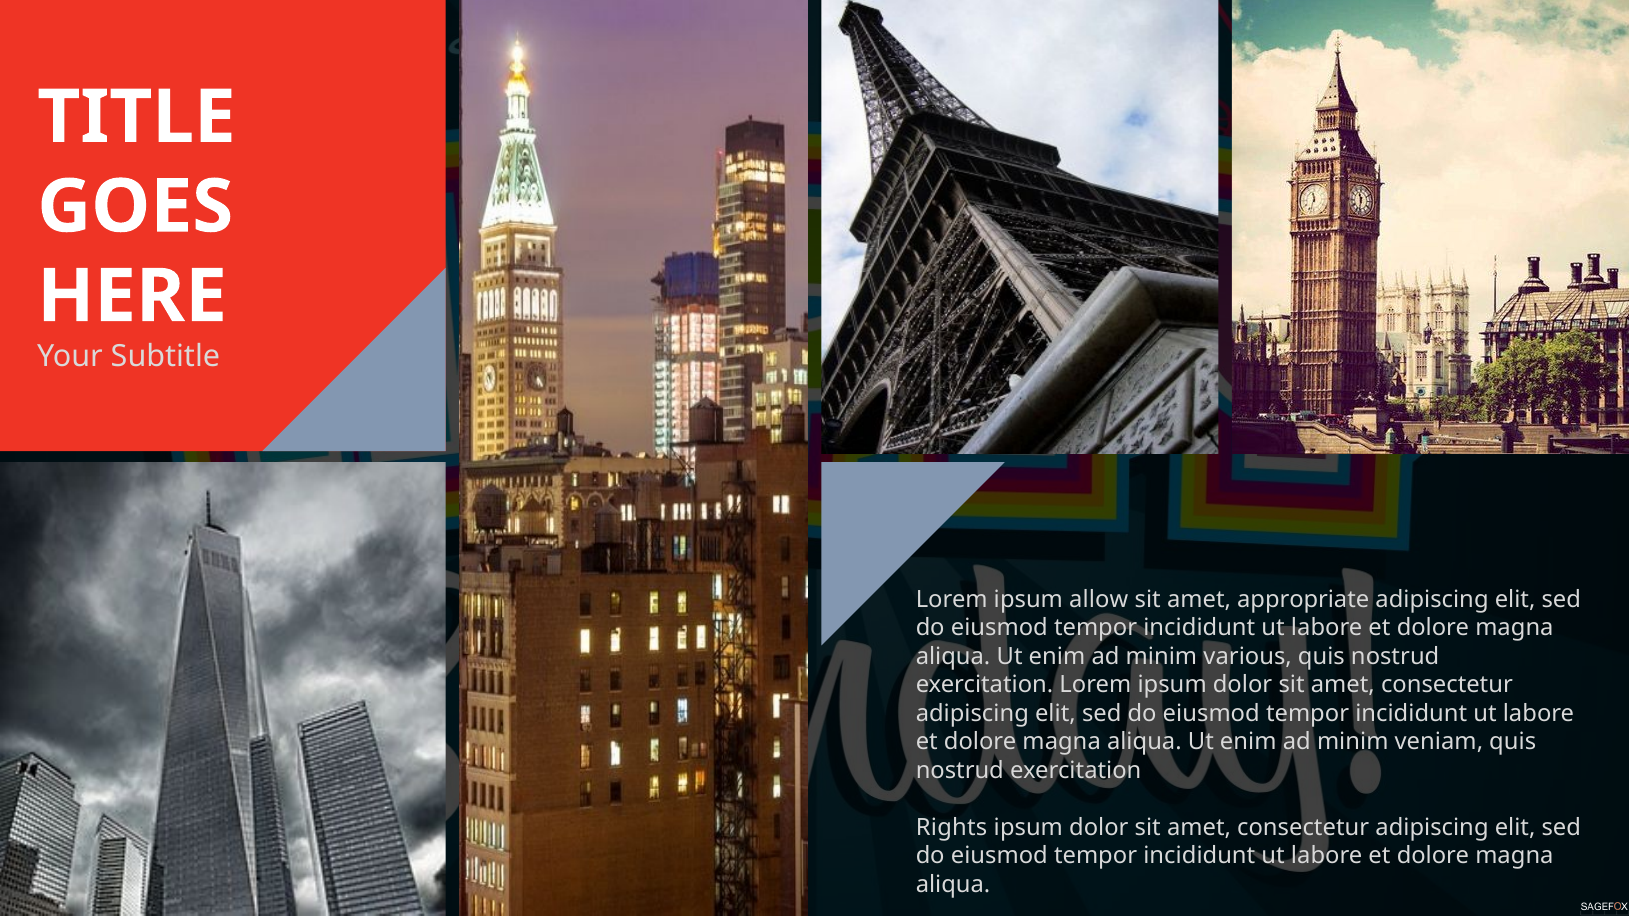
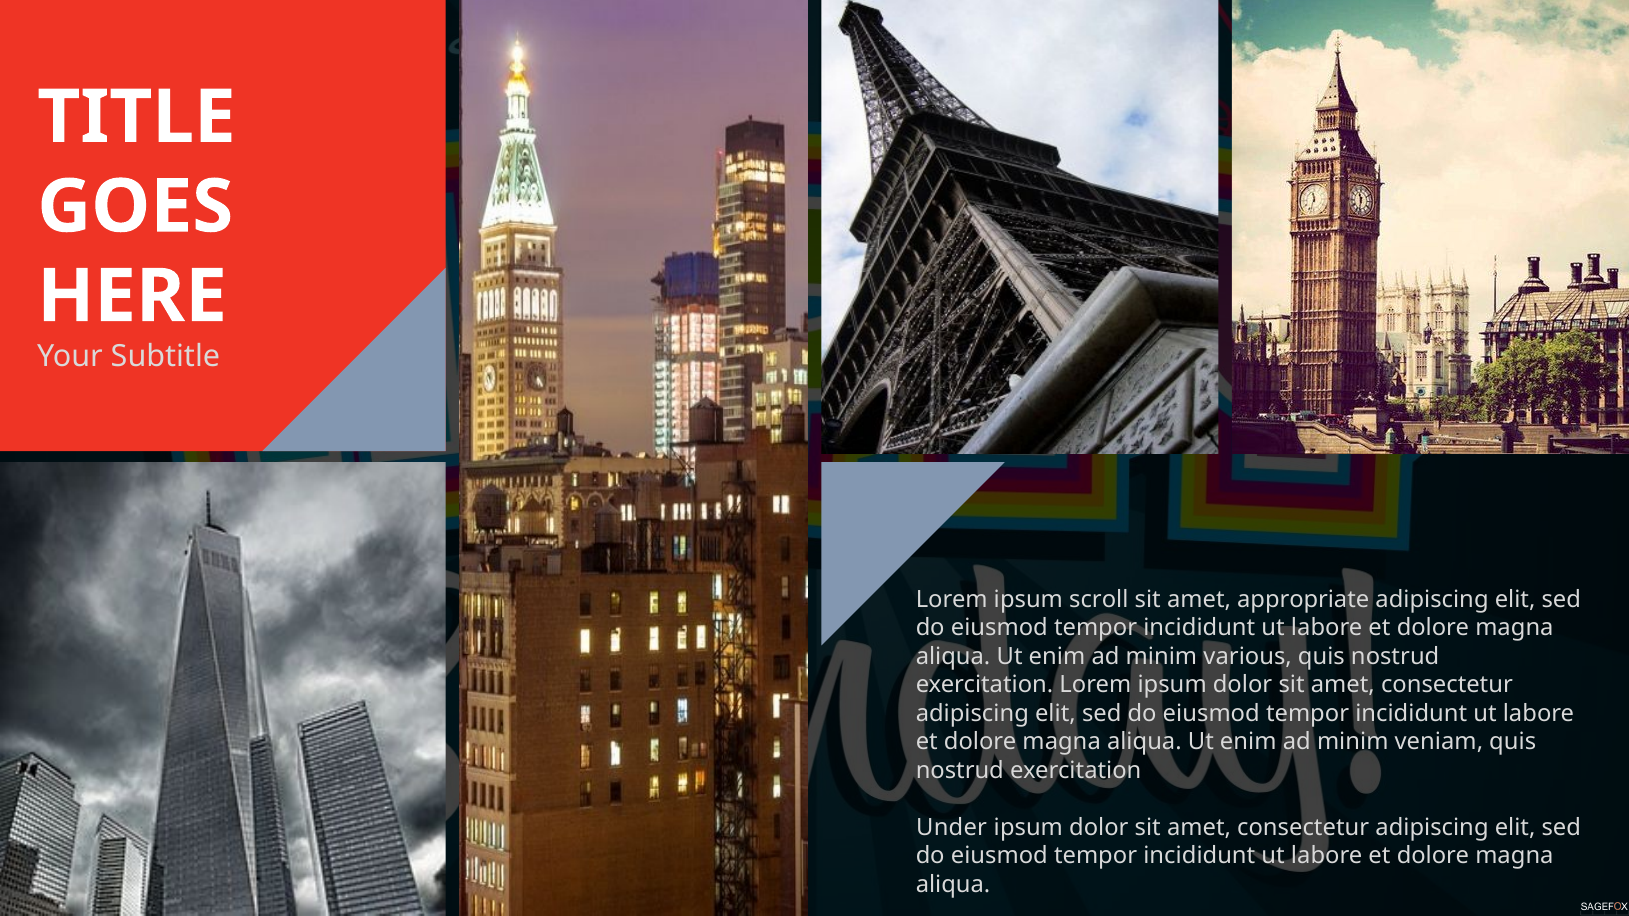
allow: allow -> scroll (1099, 600)
Rights: Rights -> Under (952, 828)
